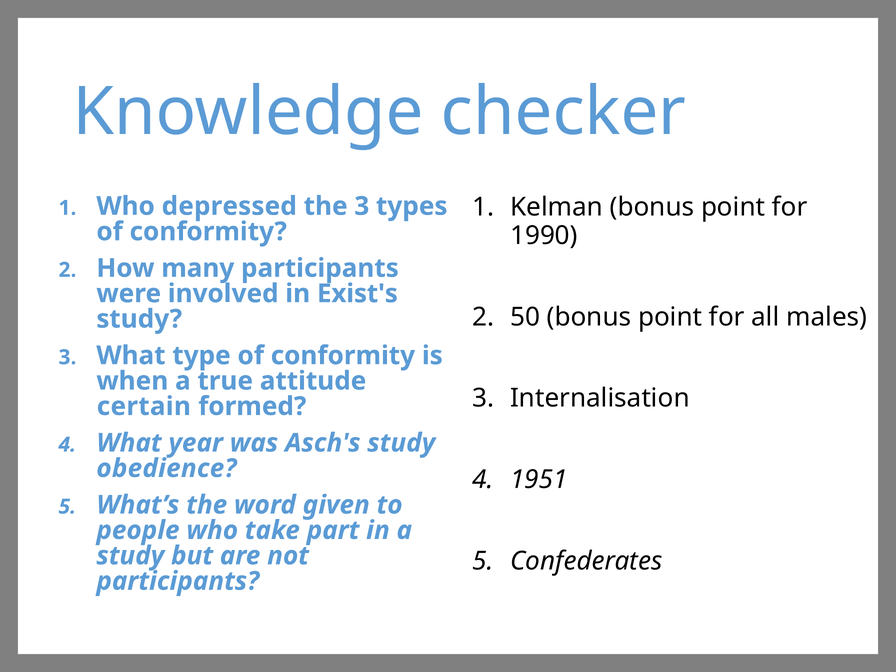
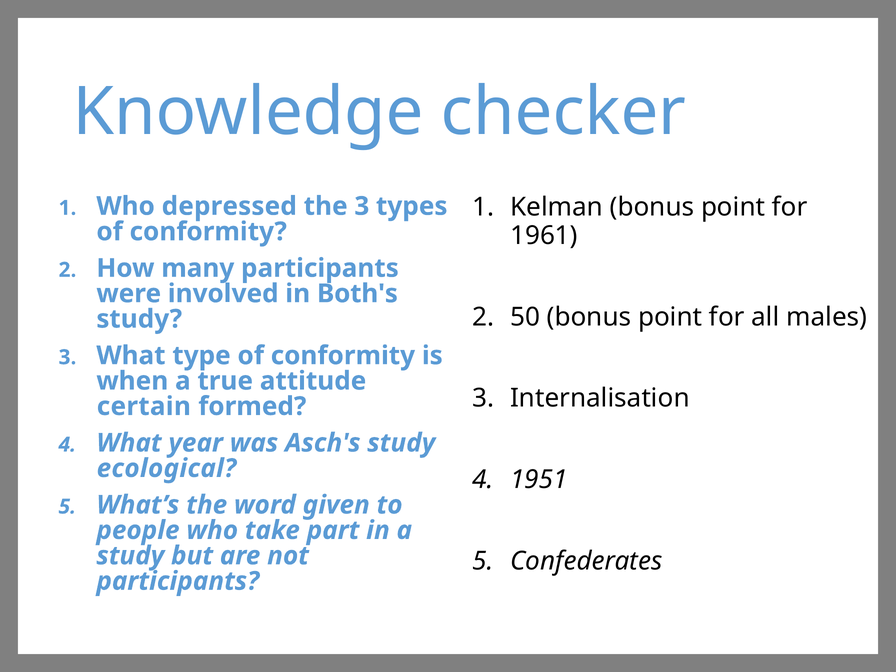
1990: 1990 -> 1961 (544, 236)
Exist's: Exist's -> Both's (357, 294)
obedience: obedience -> ecological (166, 468)
